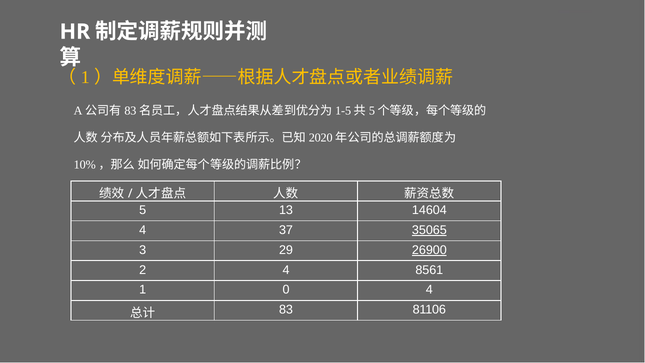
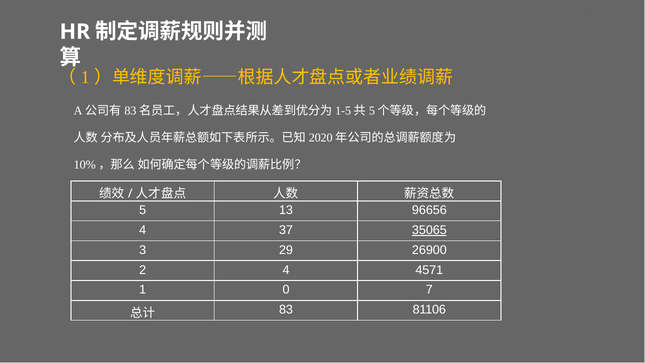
14604: 14604 -> 96656 (429, 210)
26900 underline: present -> none (429, 250)
8561: 8561 -> 4571 (429, 270)
0 4: 4 -> 7 (429, 290)
